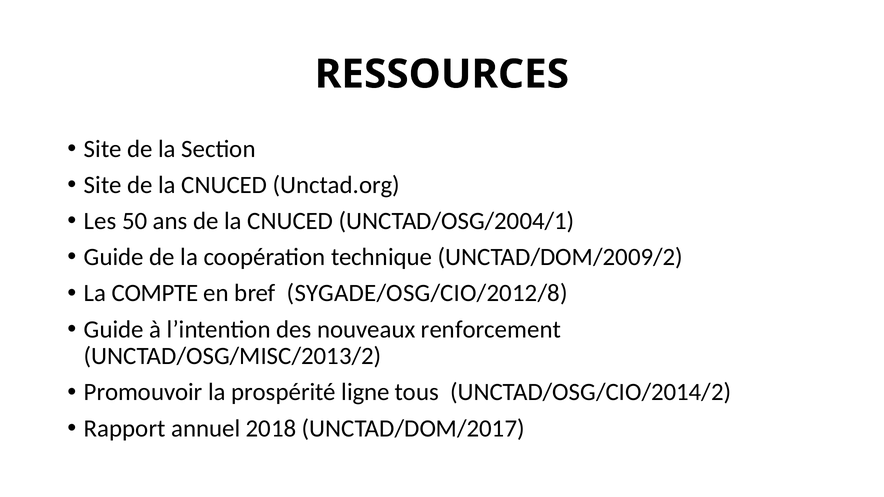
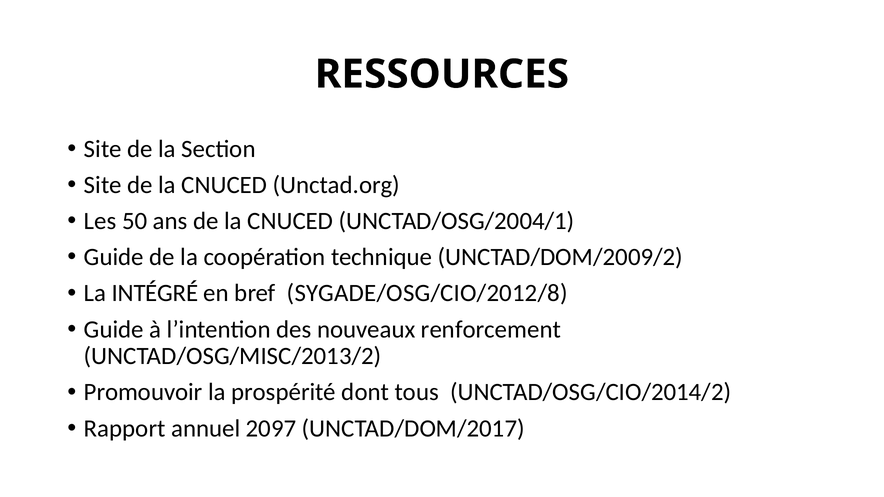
COMPTE: COMPTE -> INTÉGRÉ (155, 293)
ligne: ligne -> dont (365, 392)
2018: 2018 -> 2097 (271, 429)
